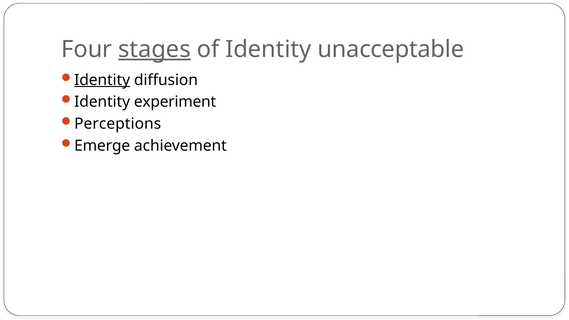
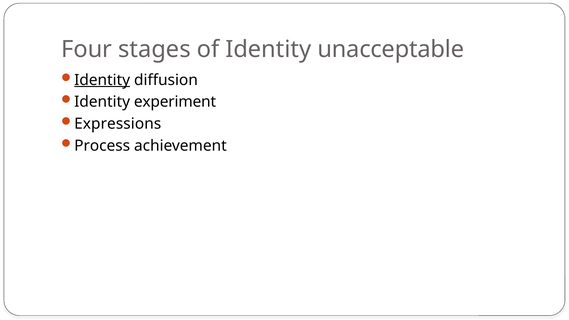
stages underline: present -> none (154, 49)
Perceptions: Perceptions -> Expressions (118, 124)
Emerge: Emerge -> Process (102, 146)
